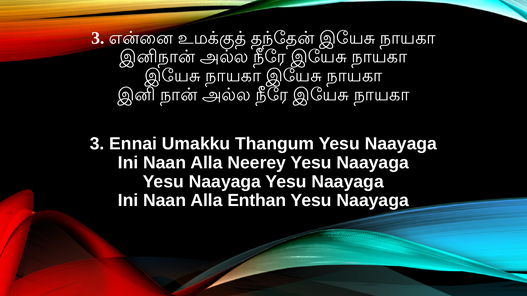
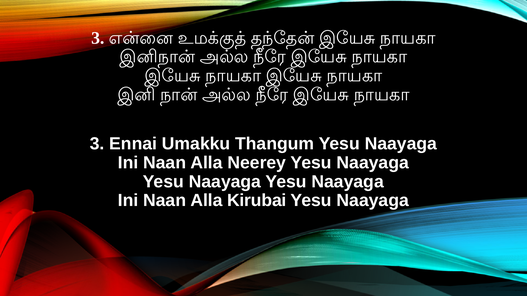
Enthan: Enthan -> Kirubai (257, 201)
